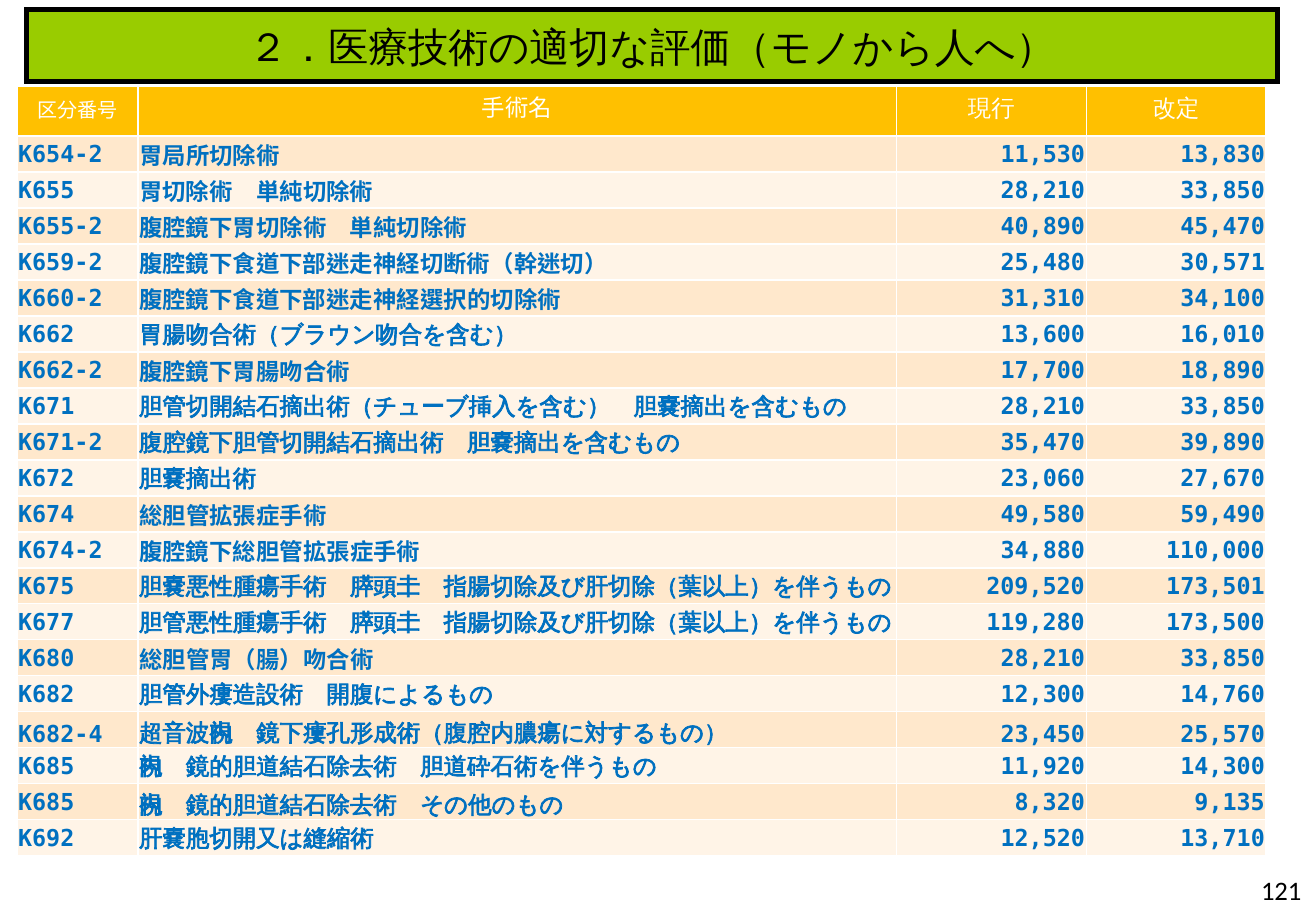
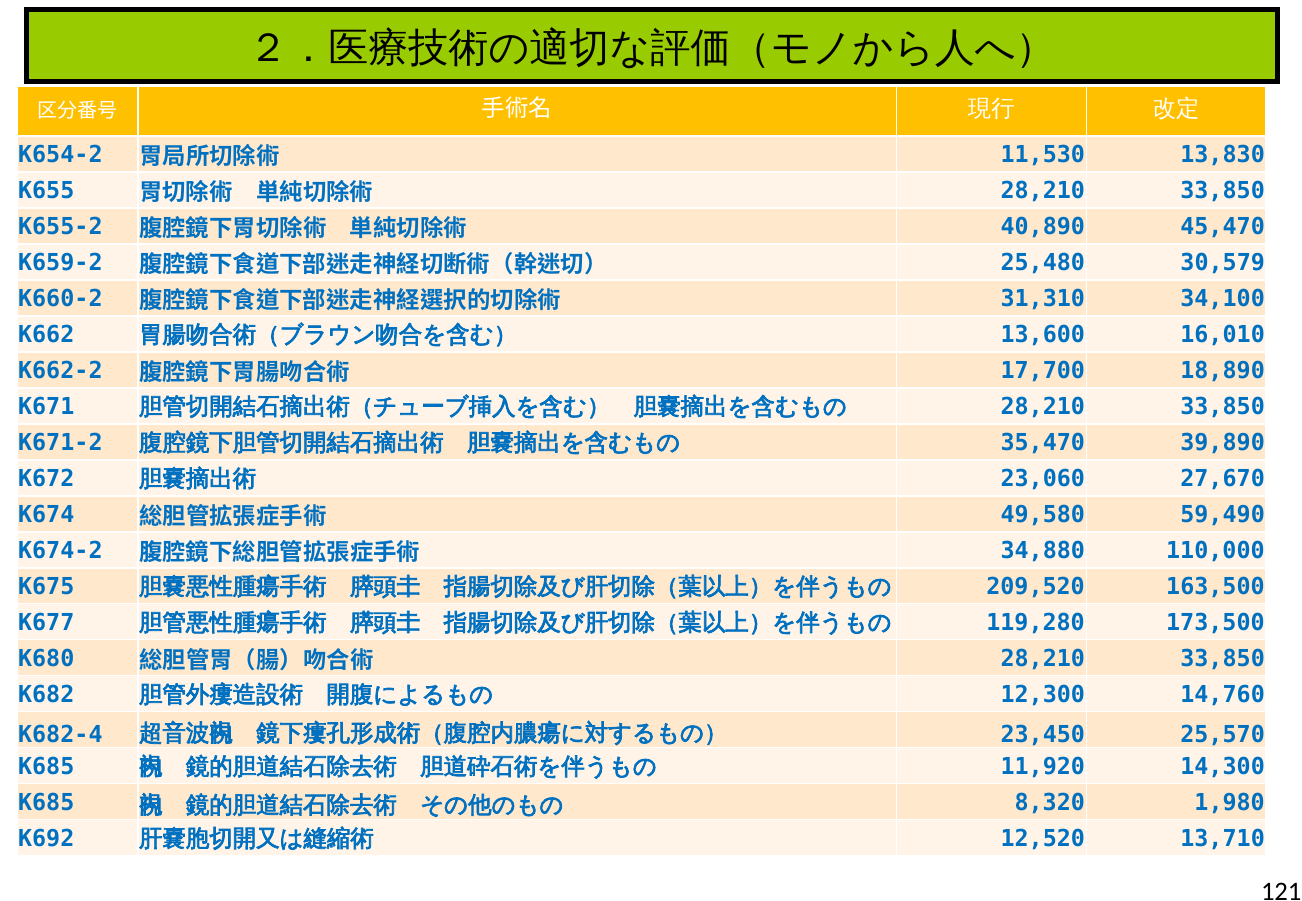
30,571: 30,571 -> 30,579 (1223, 263)
173,501: 173,501 -> 163,500 (1215, 587)
9,135: 9,135 -> 1,980 (1230, 803)
